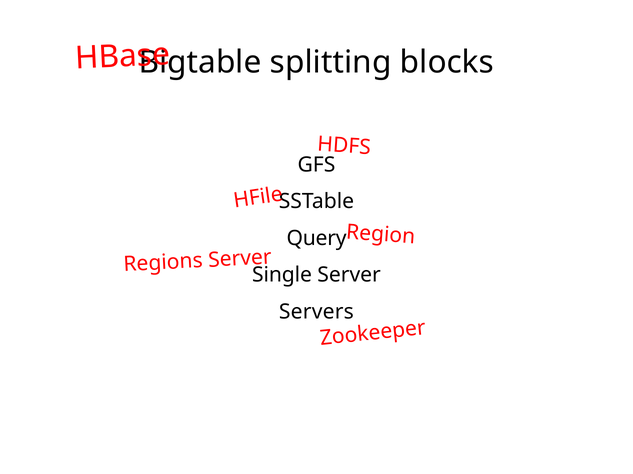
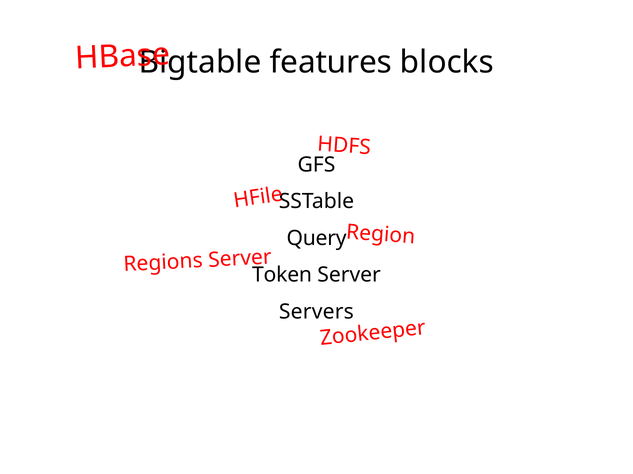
splitting: splitting -> features (331, 62)
Single: Single -> Token (282, 275)
